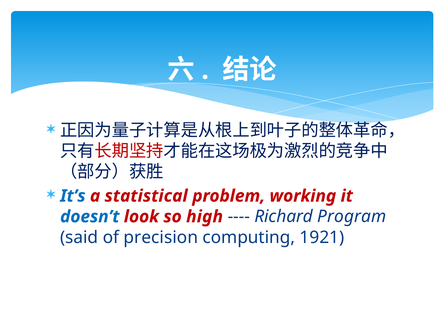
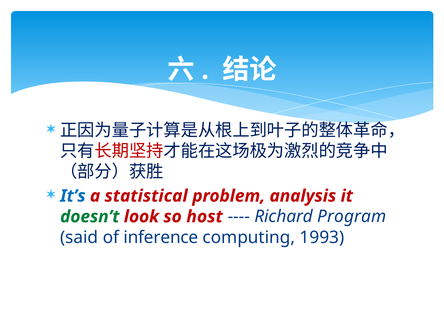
working: working -> analysis (303, 196)
doesn’t colour: blue -> green (90, 217)
high: high -> host (205, 217)
precision: precision -> inference (161, 237)
1921: 1921 -> 1993 (322, 237)
